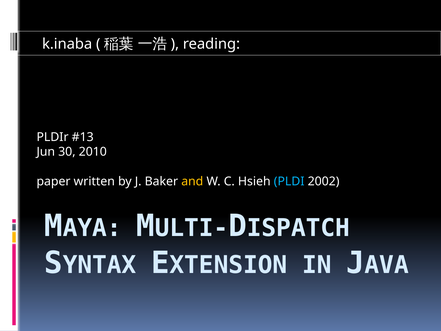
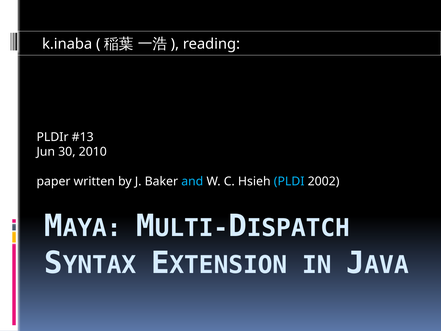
and colour: yellow -> light blue (192, 181)
